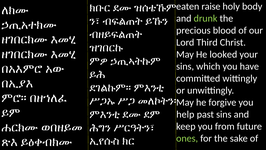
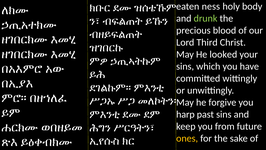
raise: raise -> ness (211, 6)
help: help -> harp (185, 114)
ones colour: light green -> yellow (187, 138)
